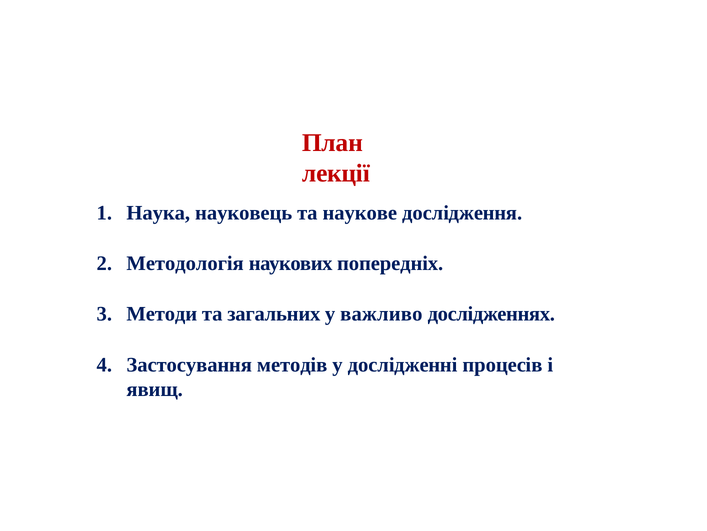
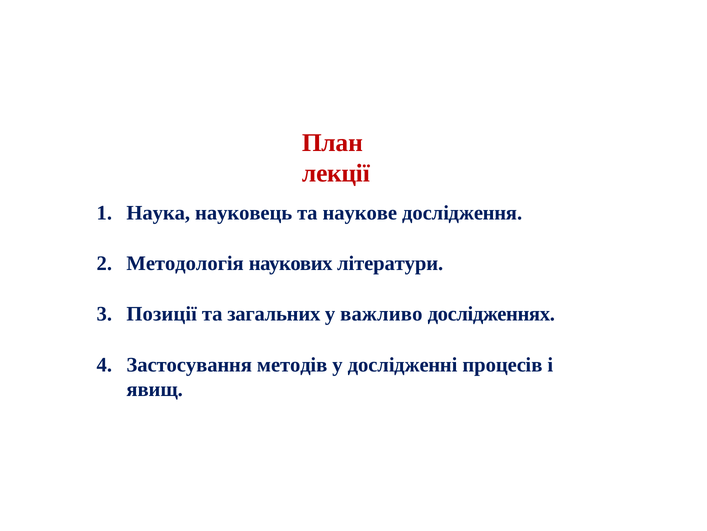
попередніх: попередніх -> літератури (390, 263)
Методи: Методи -> Позиції (162, 313)
